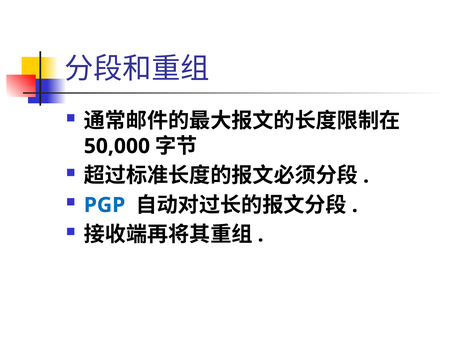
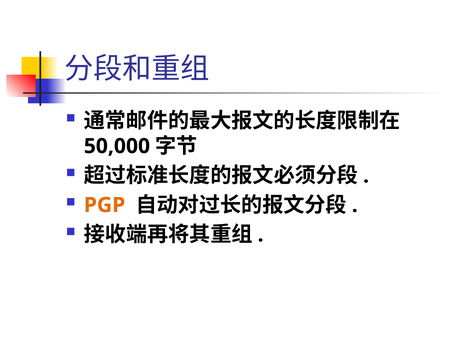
PGP colour: blue -> orange (105, 205)
